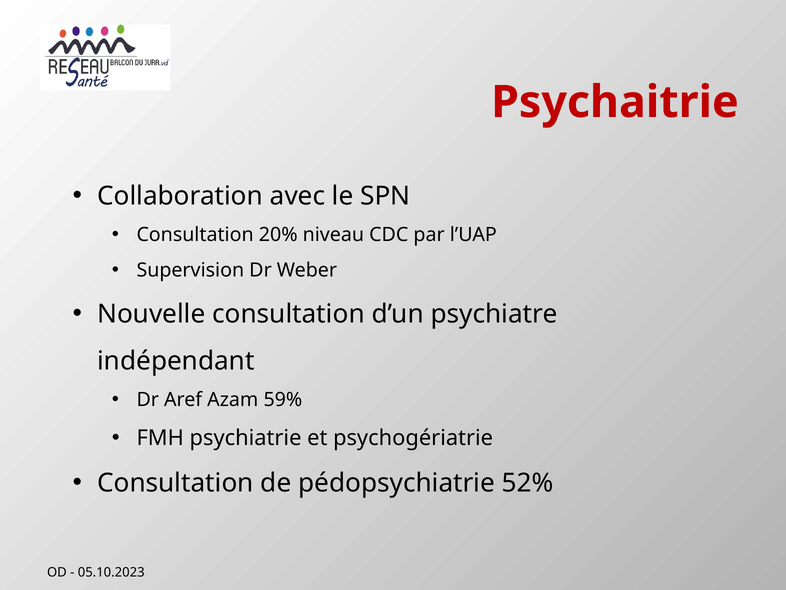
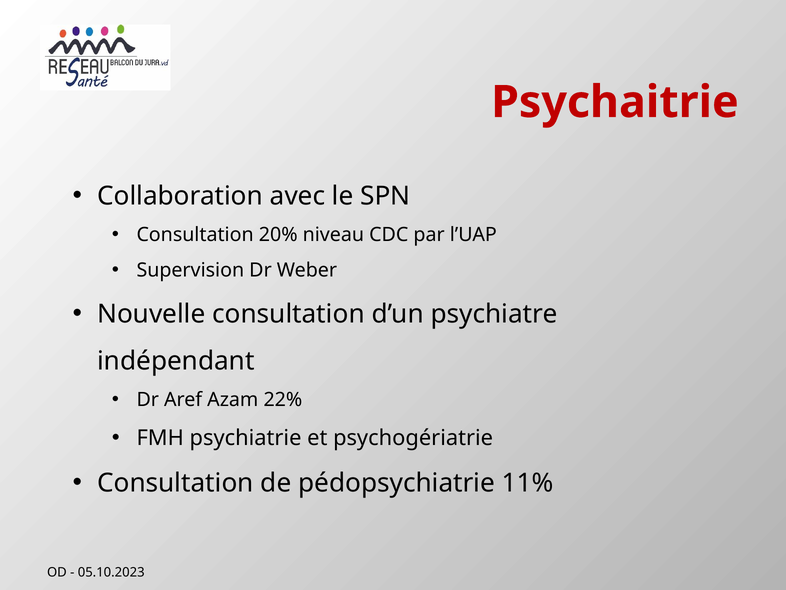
59%: 59% -> 22% (283, 400)
52%: 52% -> 11% (528, 483)
